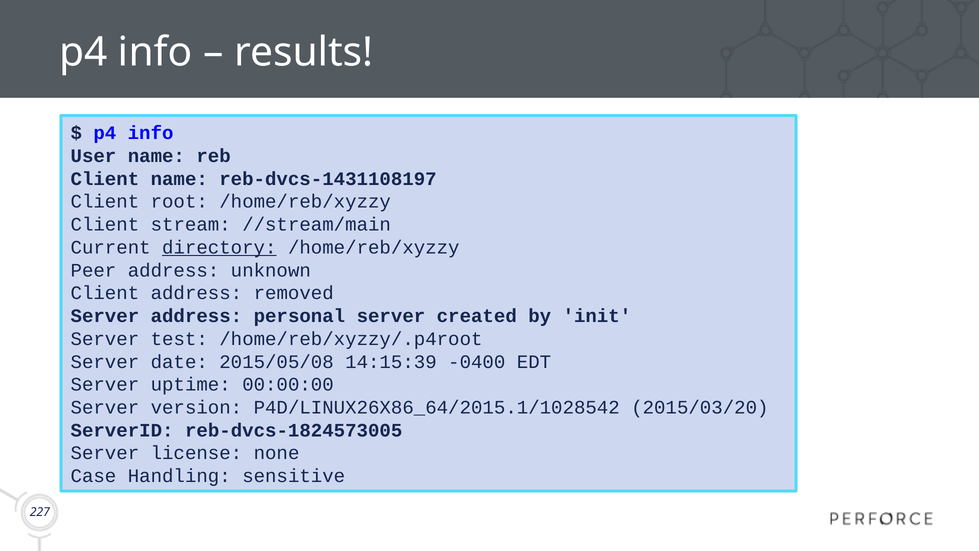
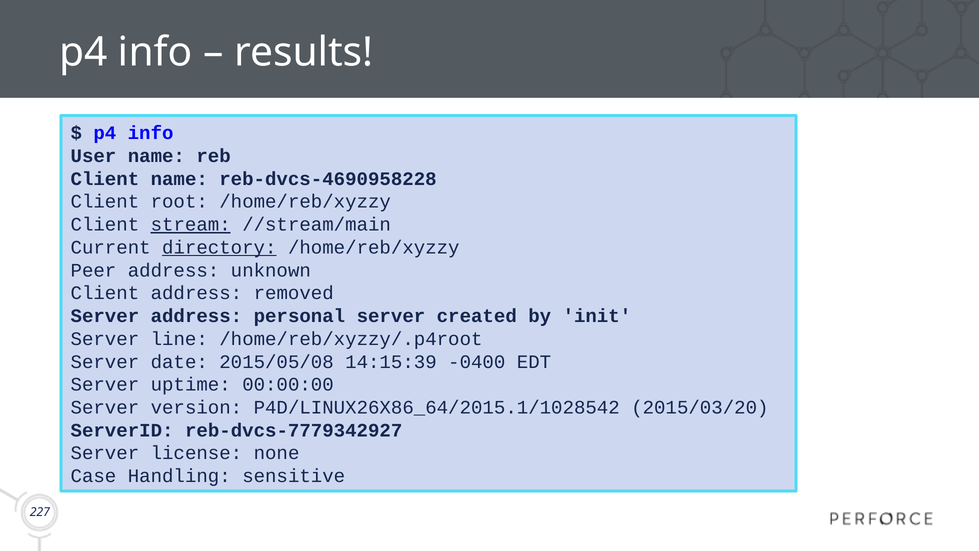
reb-dvcs-1431108197: reb-dvcs-1431108197 -> reb-dvcs-4690958228 (328, 179)
stream underline: none -> present (191, 224)
test: test -> line (179, 339)
reb-dvcs-1824573005: reb-dvcs-1824573005 -> reb-dvcs-7779342927 (294, 430)
